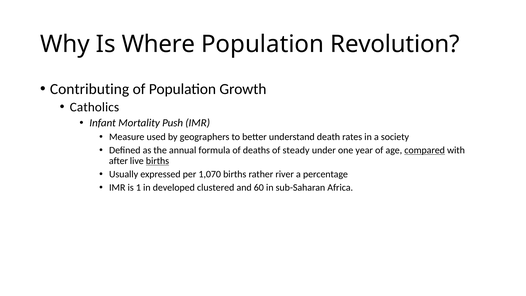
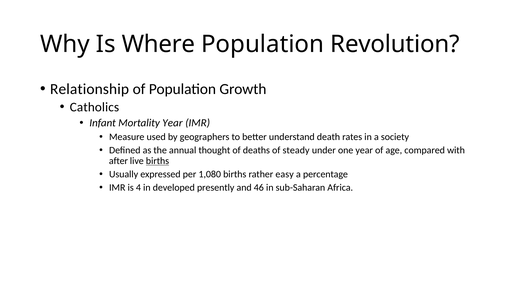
Contributing: Contributing -> Relationship (90, 89)
Mortality Push: Push -> Year (172, 123)
formula: formula -> thought (214, 150)
compared underline: present -> none (425, 150)
1,070: 1,070 -> 1,080 (210, 174)
river: river -> easy (285, 174)
1: 1 -> 4 (138, 188)
clustered: clustered -> presently (216, 188)
60: 60 -> 46 (259, 188)
